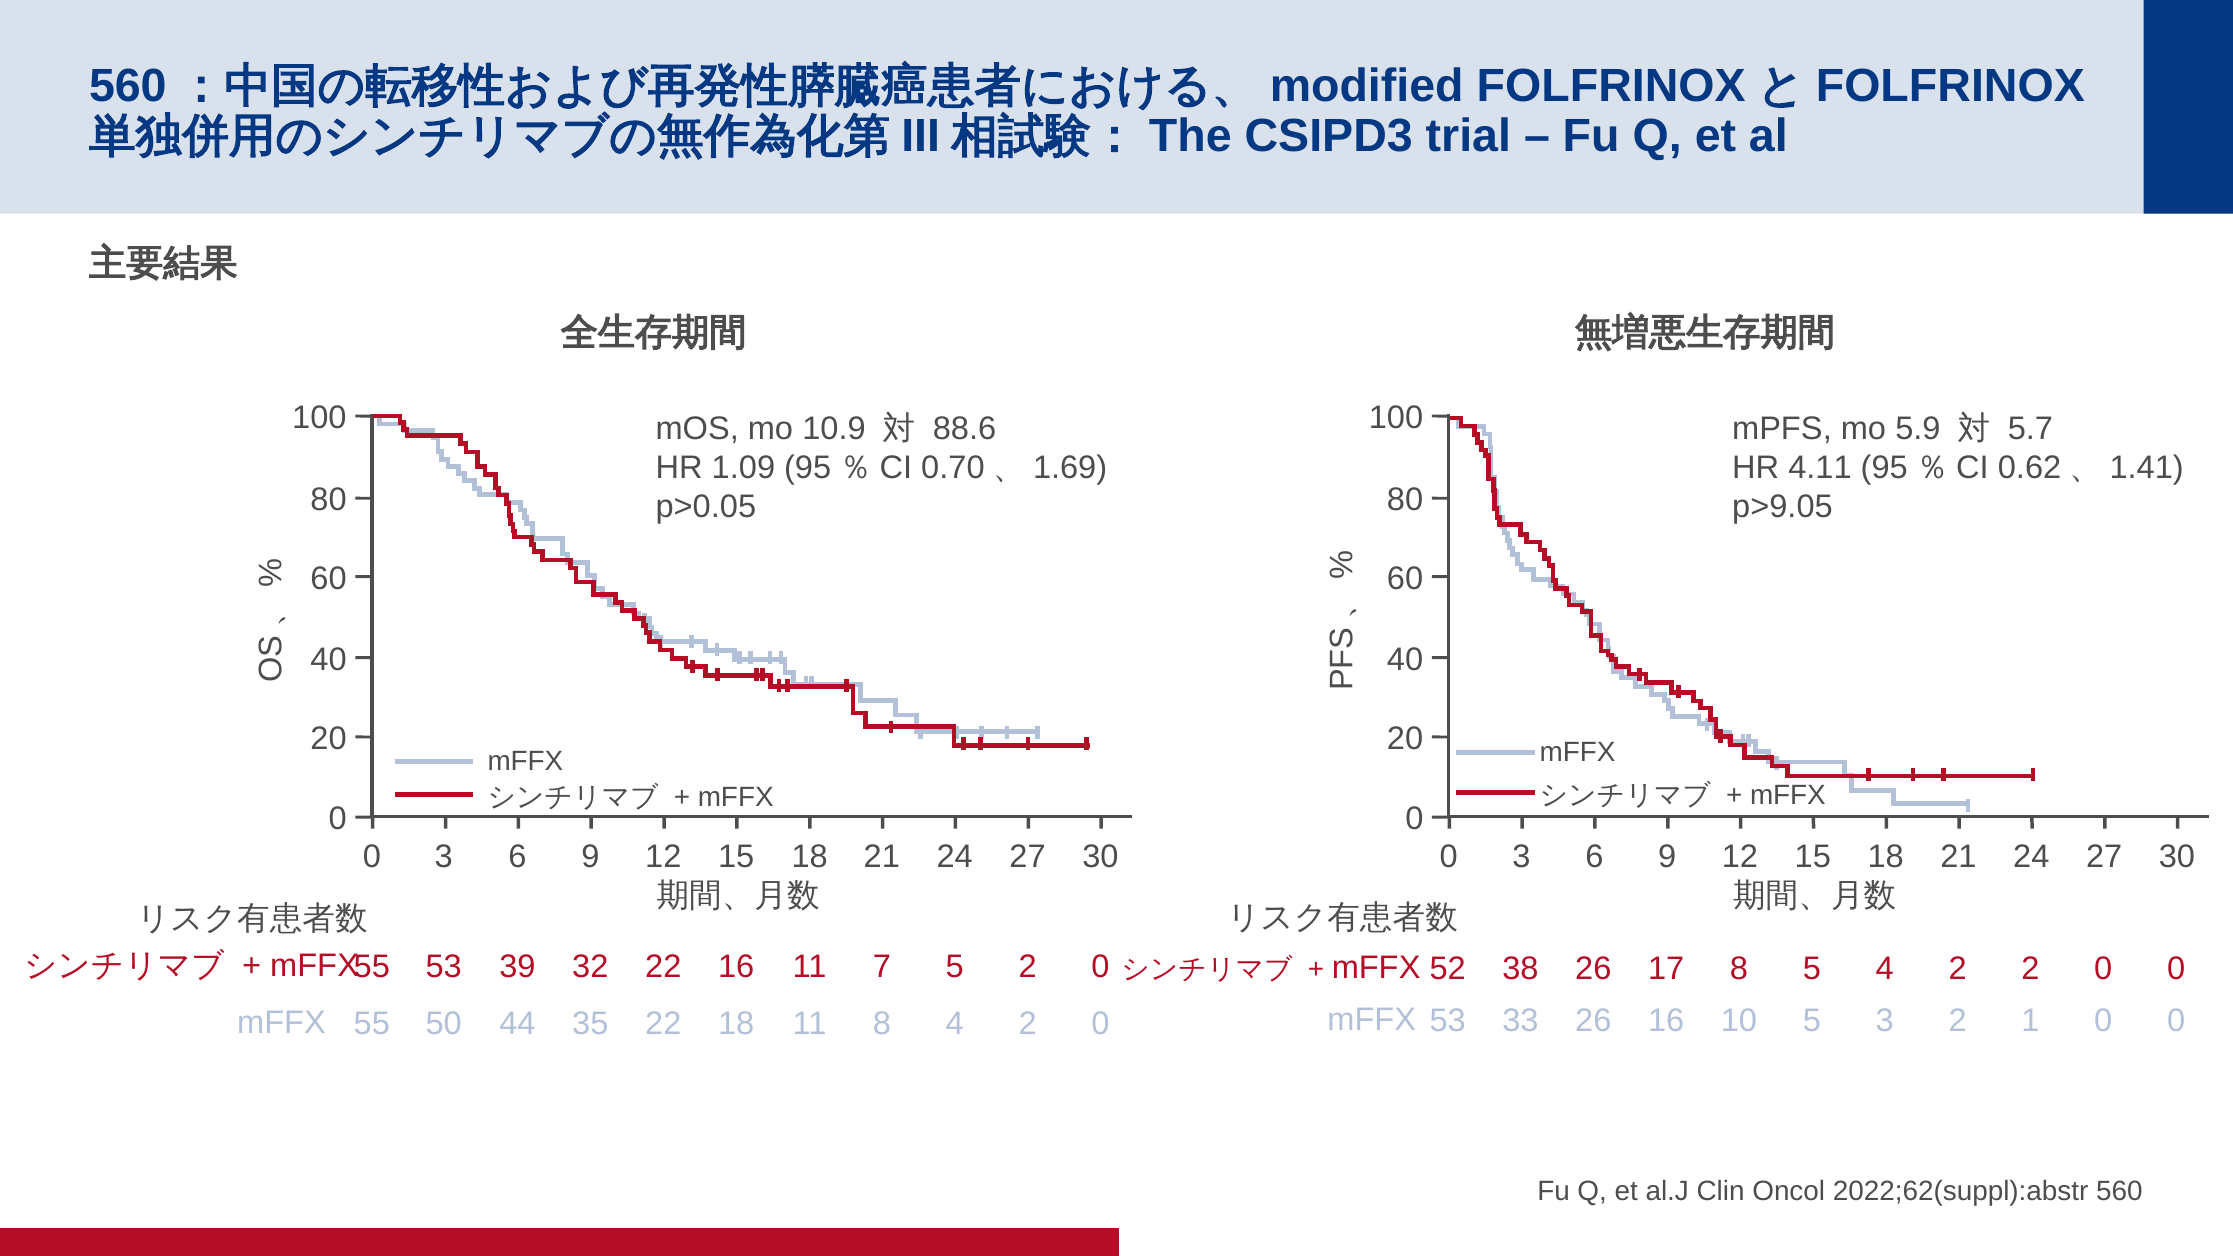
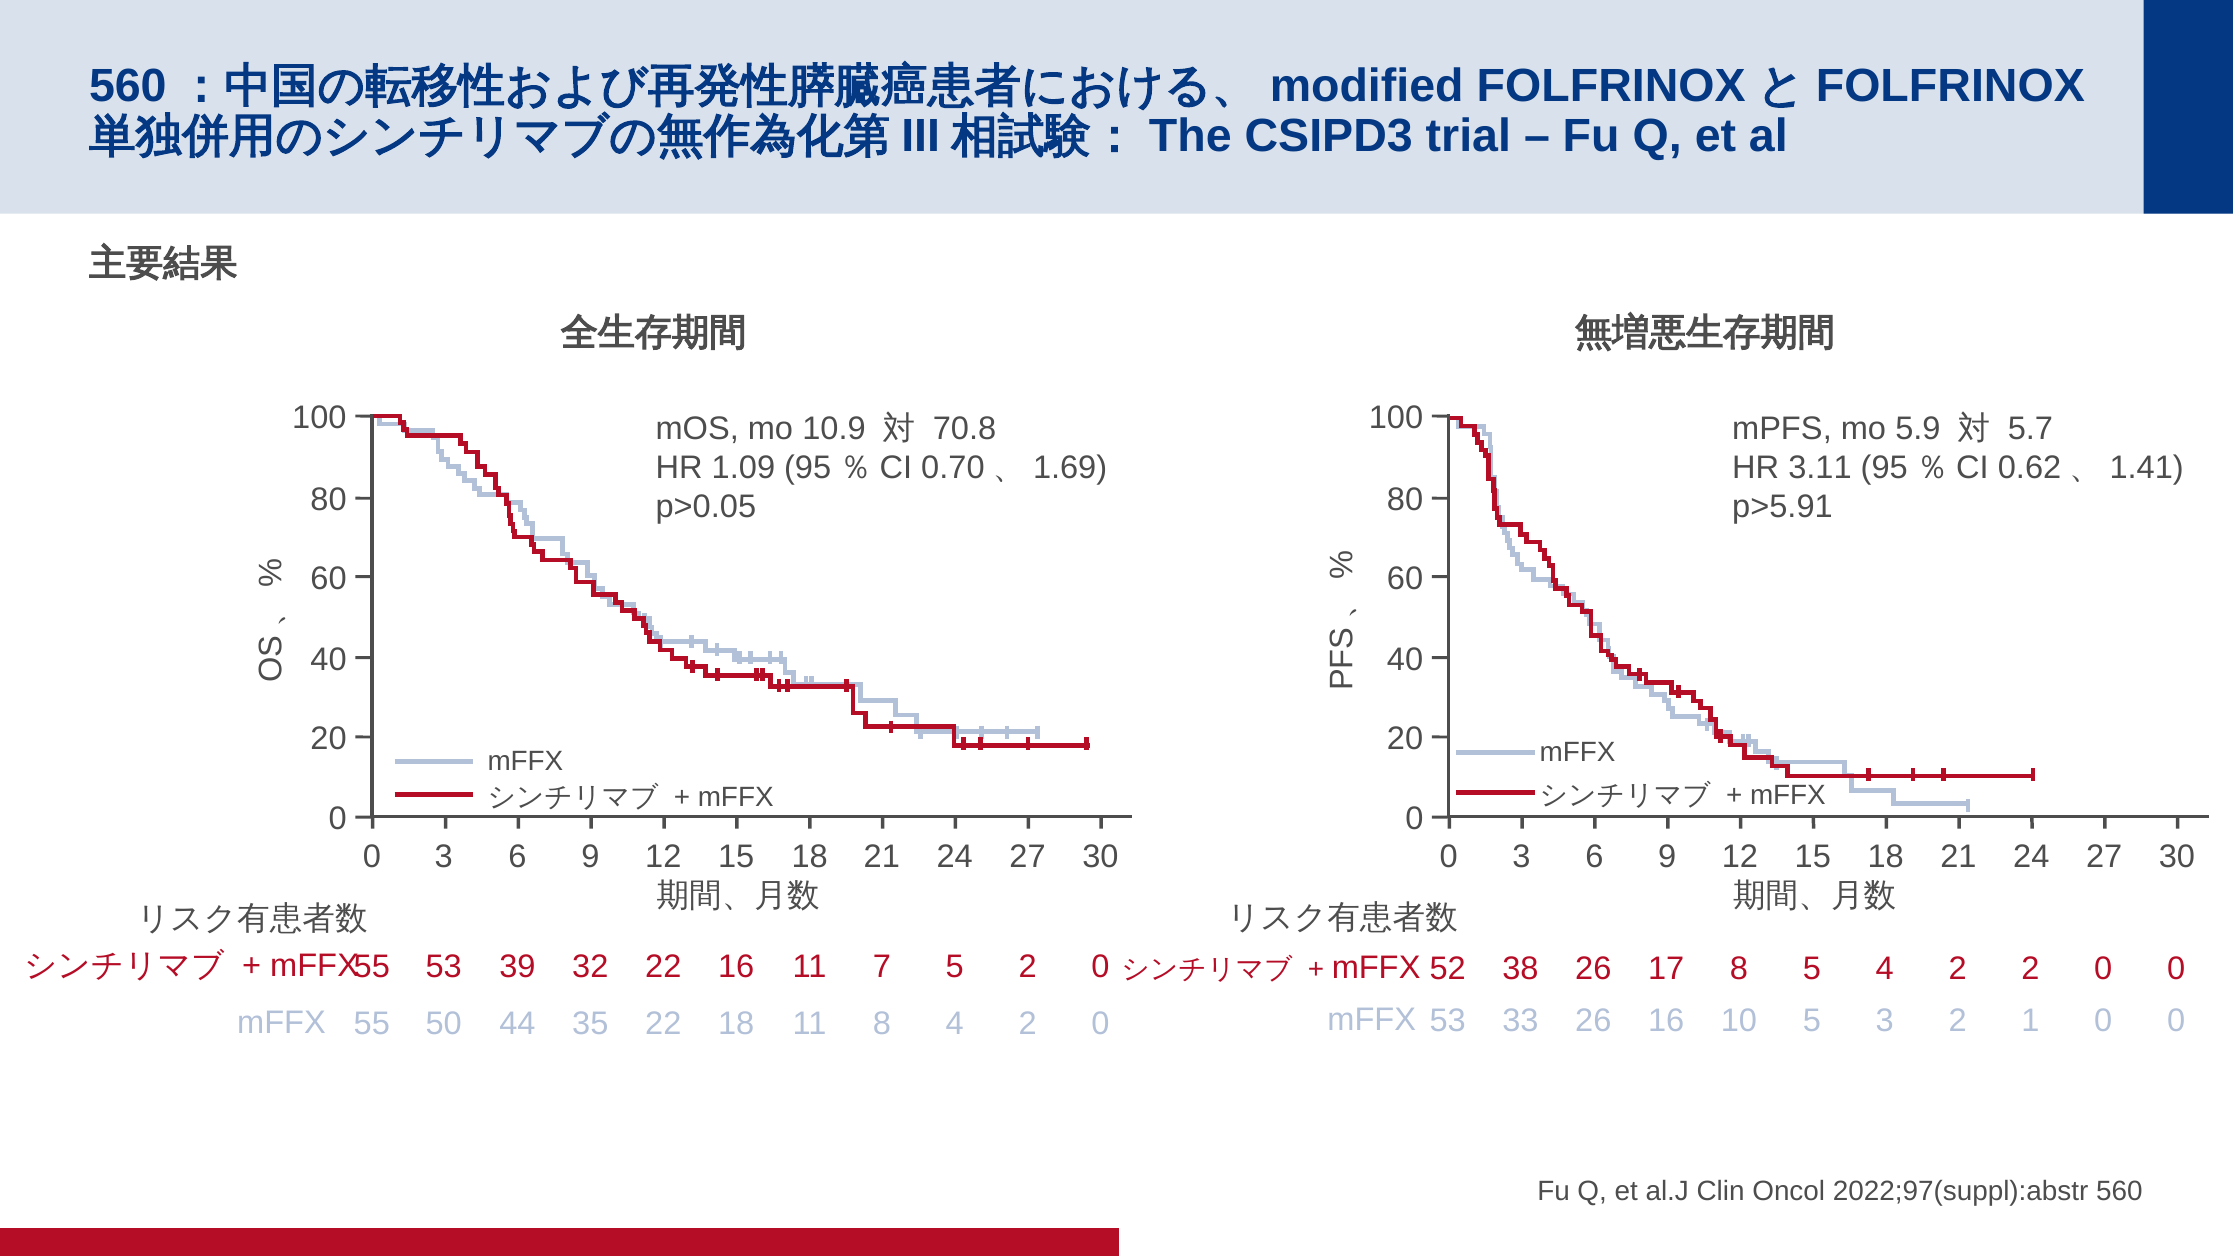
88.6: 88.6 -> 70.8 (965, 428)
4.11: 4.11 -> 3.11 (1820, 467)
p>9.05: p>9.05 -> p>5.91 (1782, 507)
2022;62(suppl):abstr: 2022;62(suppl):abstr -> 2022;97(suppl):abstr (1961, 1191)
